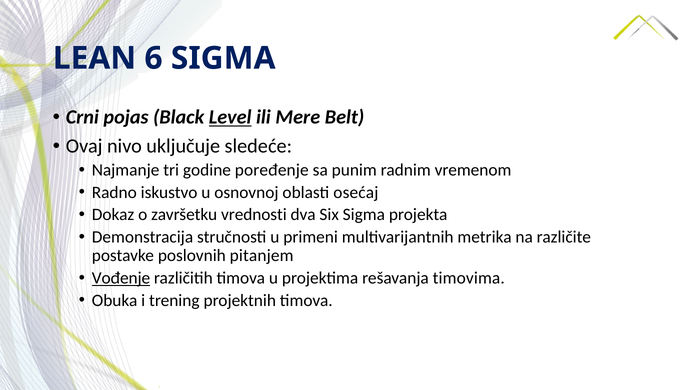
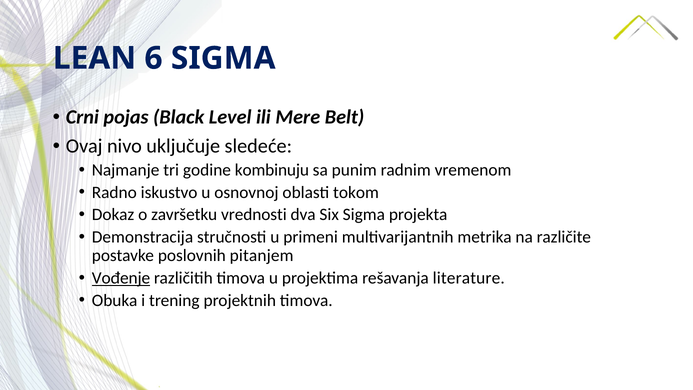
Level underline: present -> none (230, 117)
poređenje: poređenje -> kombinuju (272, 170)
osećaj: osećaj -> tokom (356, 192)
timovima: timovima -> literature (469, 278)
